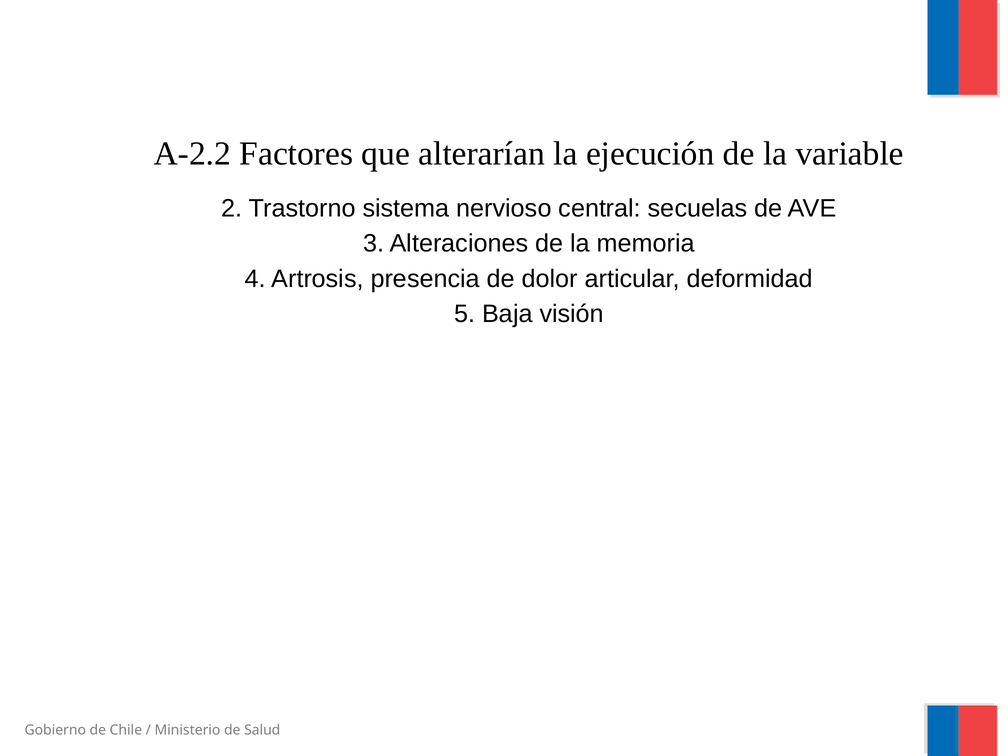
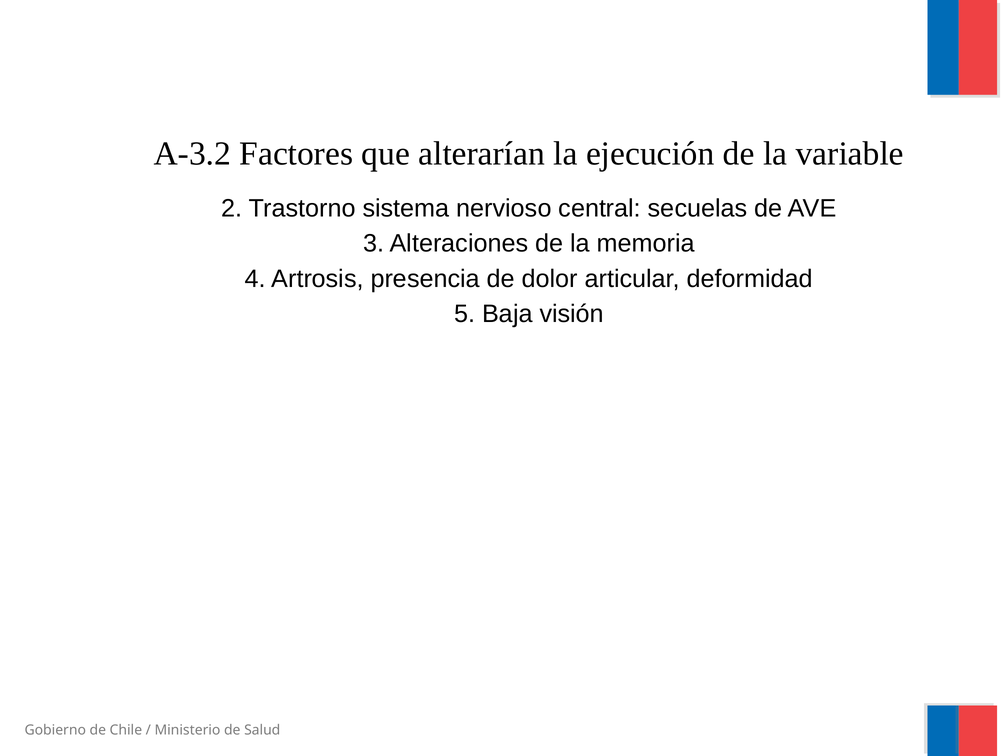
A-2.2: A-2.2 -> A-3.2 (192, 153)
